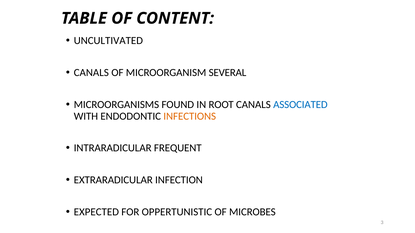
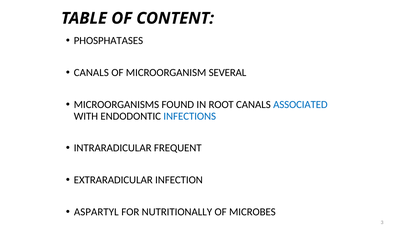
UNCULTIVATED: UNCULTIVATED -> PHOSPHATASES (108, 41)
INFECTIONS colour: orange -> blue (190, 116)
EXPECTED: EXPECTED -> ASPARTYL (96, 212)
OPPERTUNISTIC: OPPERTUNISTIC -> NUTRITIONALLY (177, 212)
